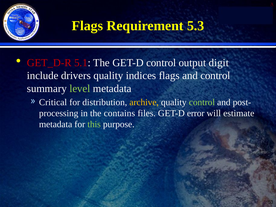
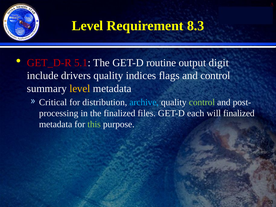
Flags: Flags -> Level (87, 26)
5.3: 5.3 -> 8.3 (196, 26)
GET-D control: control -> routine (161, 63)
level colour: light green -> yellow (80, 88)
archive colour: yellow -> light blue (144, 102)
the contains: contains -> finalized (119, 113)
error: error -> each (196, 113)
will estimate: estimate -> finalized (239, 113)
